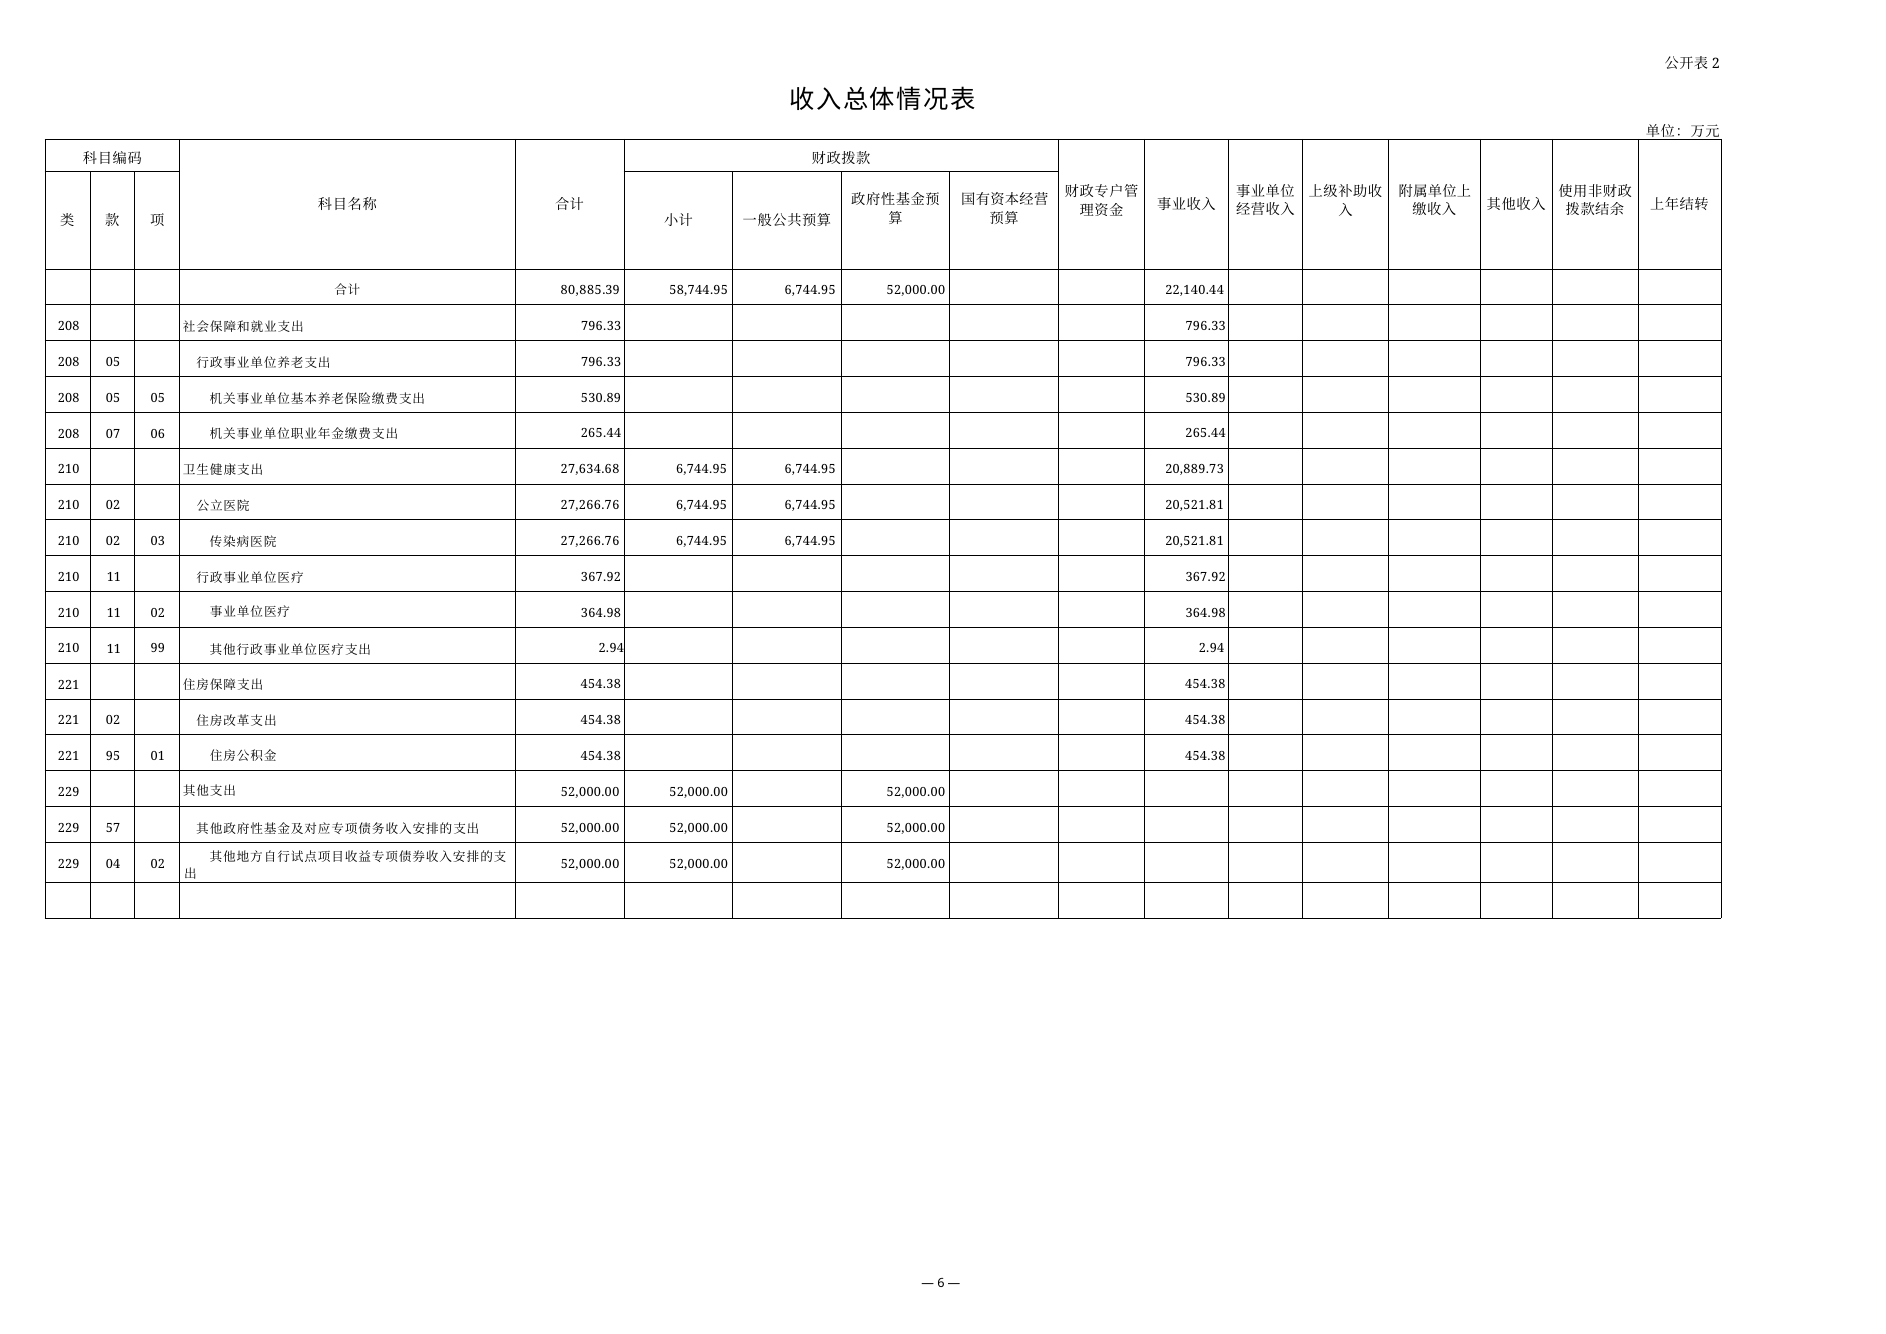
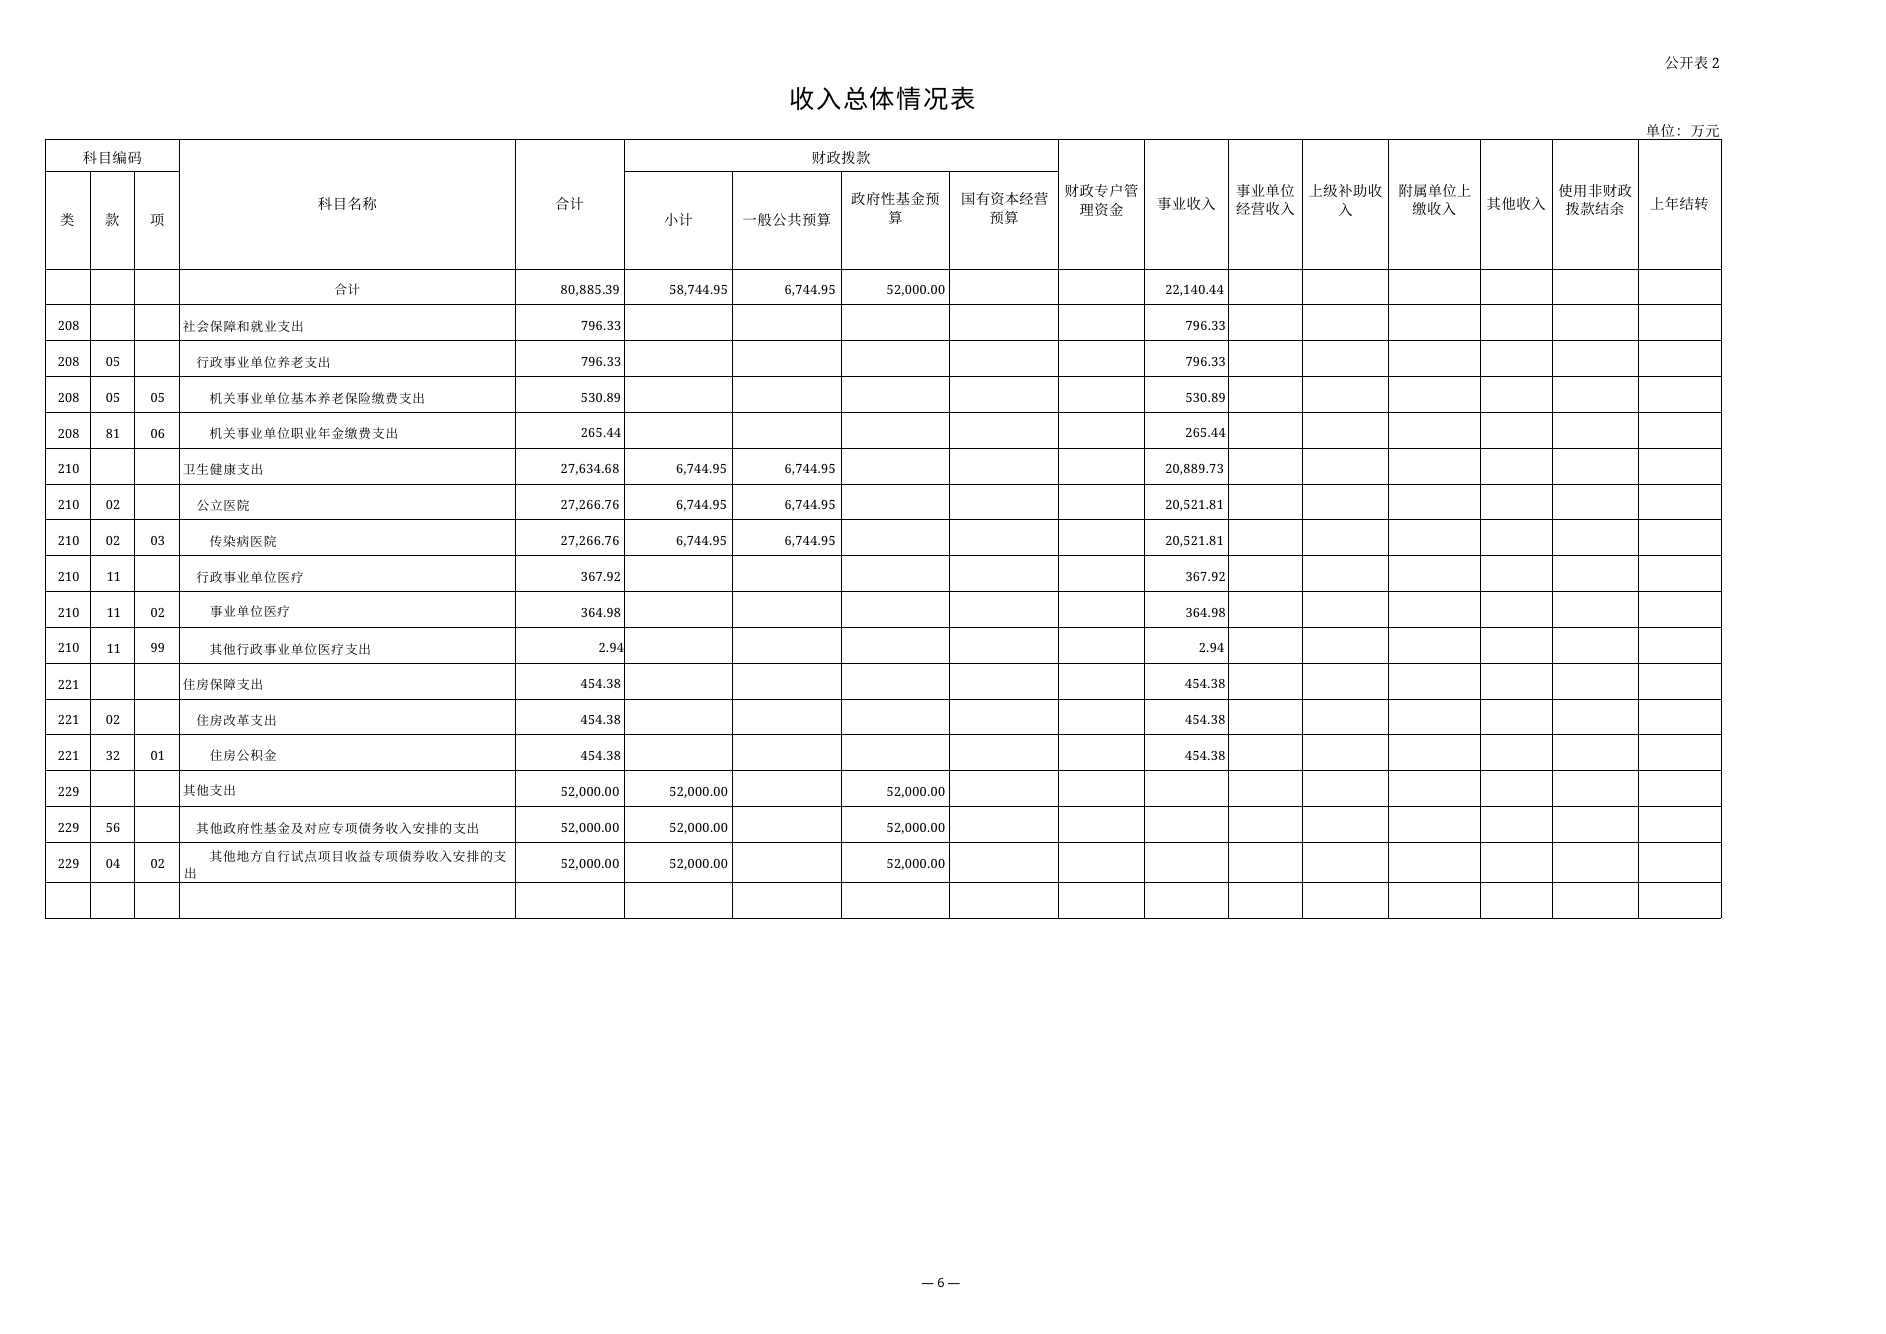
07: 07 -> 81 (113, 434)
95: 95 -> 32 (113, 756)
57: 57 -> 56 (113, 828)
